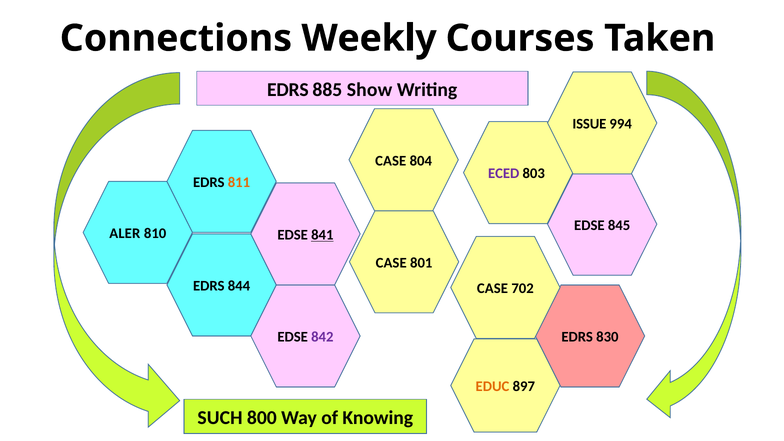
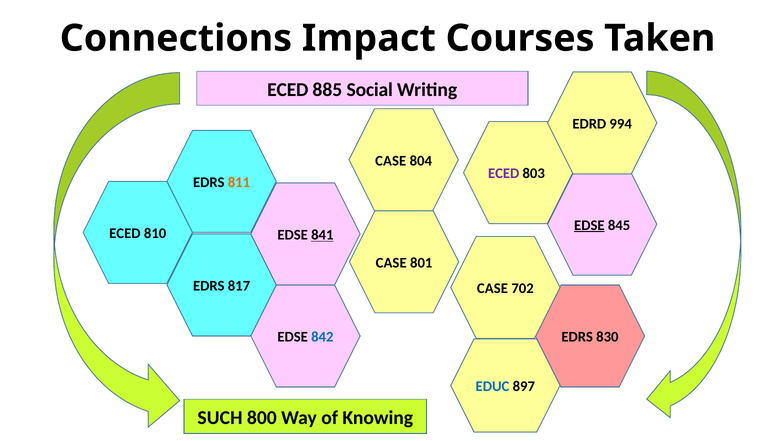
Weekly: Weekly -> Impact (369, 38)
EDRS: EDRS -> ECED (288, 90)
Show: Show -> Social (370, 90)
ISSUE: ISSUE -> EDRD (589, 124)
EDSE underline: none -> present (589, 225)
ALER: ALER -> ECED (125, 233)
844: 844 -> 817 (239, 286)
842 colour: purple -> blue (322, 337)
EDUC colour: orange -> blue (492, 387)
